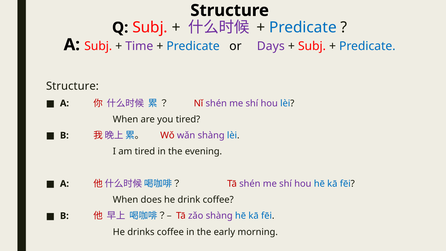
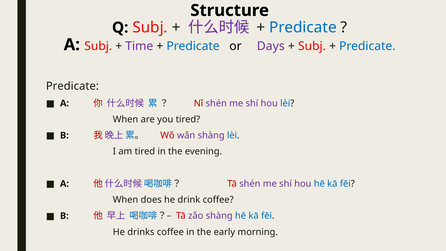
Structure: Structure -> Predicate (72, 86)
